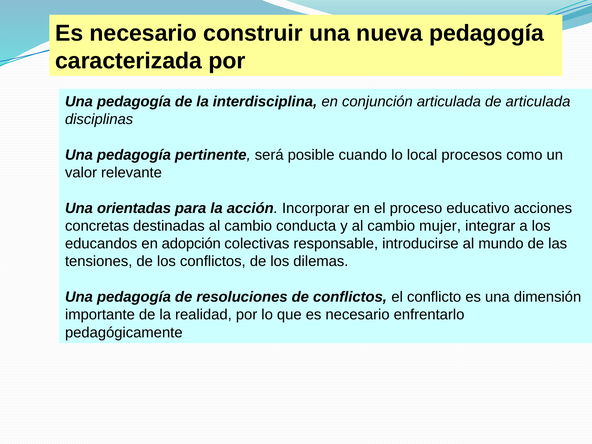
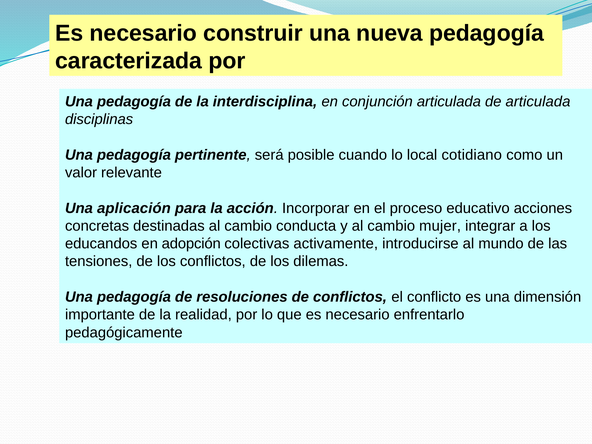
procesos: procesos -> cotidiano (472, 155)
orientadas: orientadas -> aplicación (134, 208)
responsable: responsable -> activamente (336, 244)
